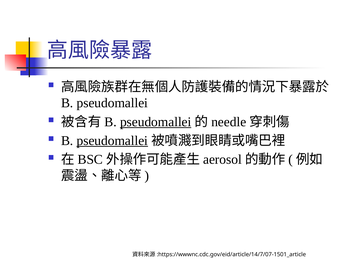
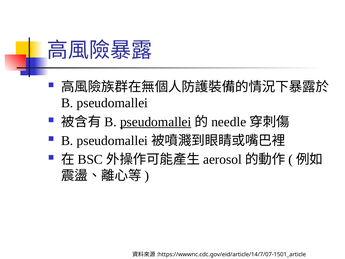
pseudomallei underline: present -> none (112, 141)
